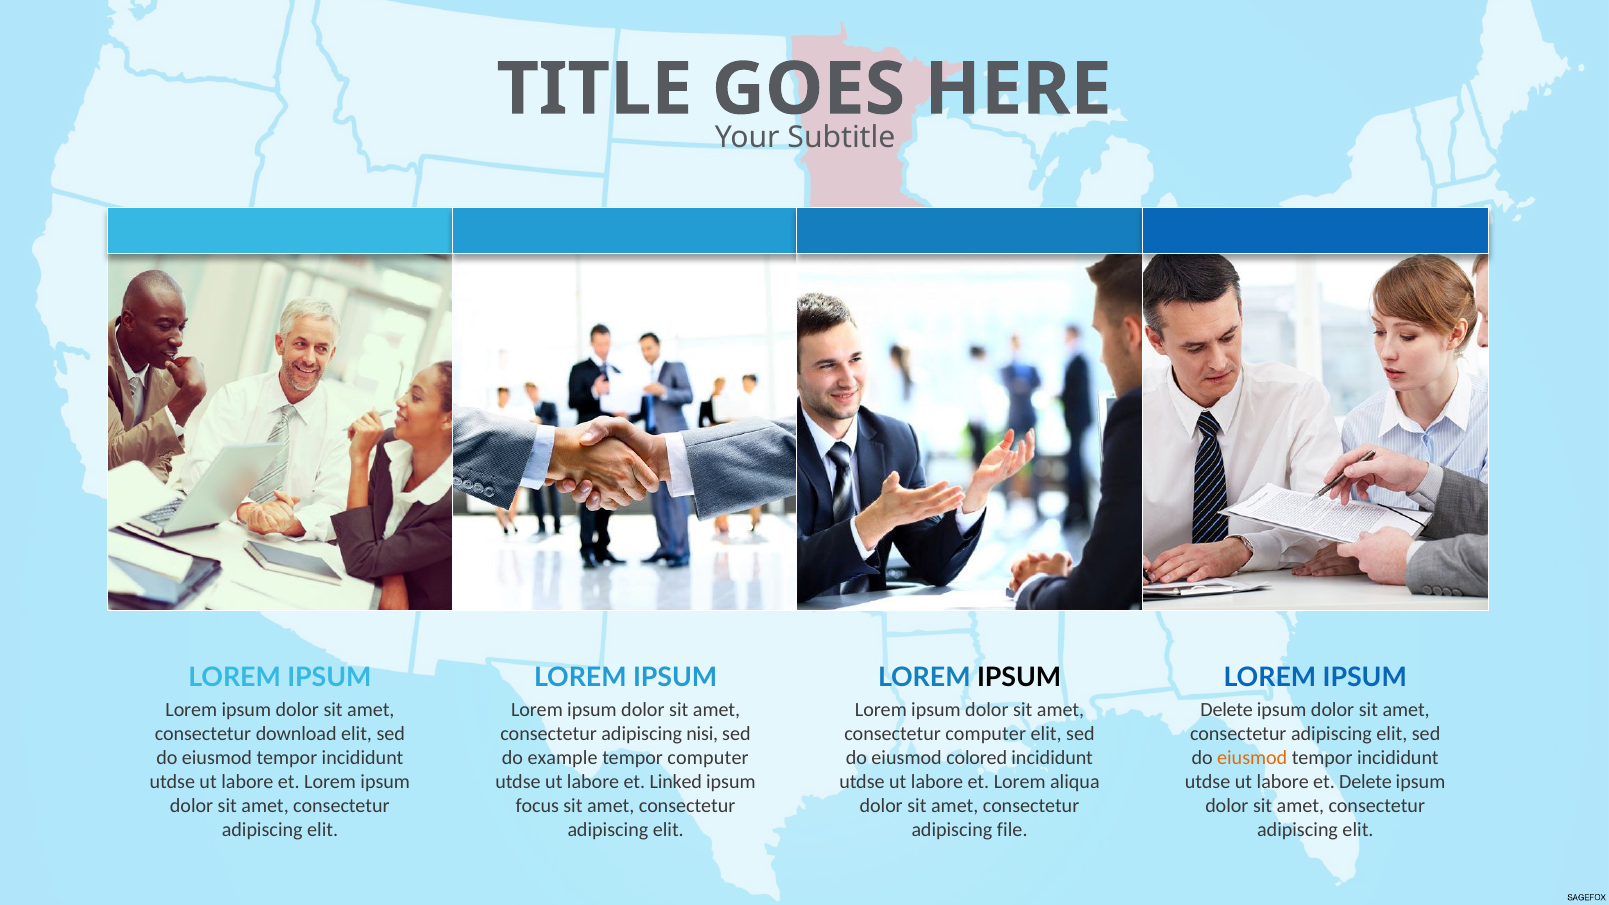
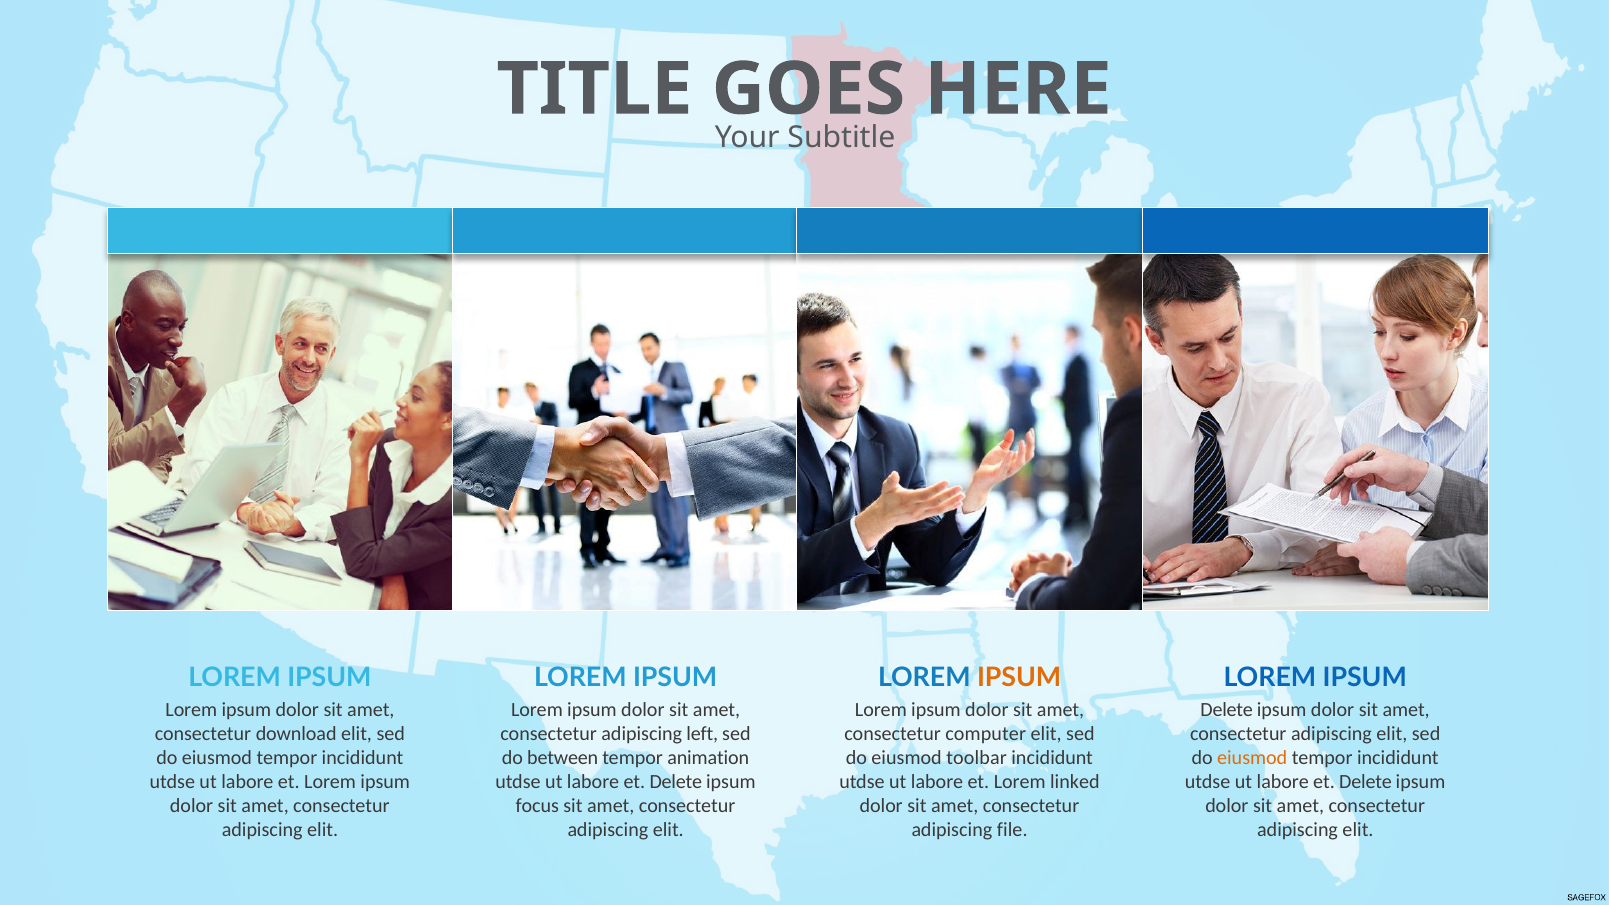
IPSUM colour: black -> orange (1019, 678)
nisi: nisi -> left (702, 734)
example: example -> between (563, 758)
tempor computer: computer -> animation (708, 758)
colored: colored -> toolbar (977, 758)
Linked: Linked -> Delete (676, 782)
aliqua: aliqua -> linked (1075, 782)
